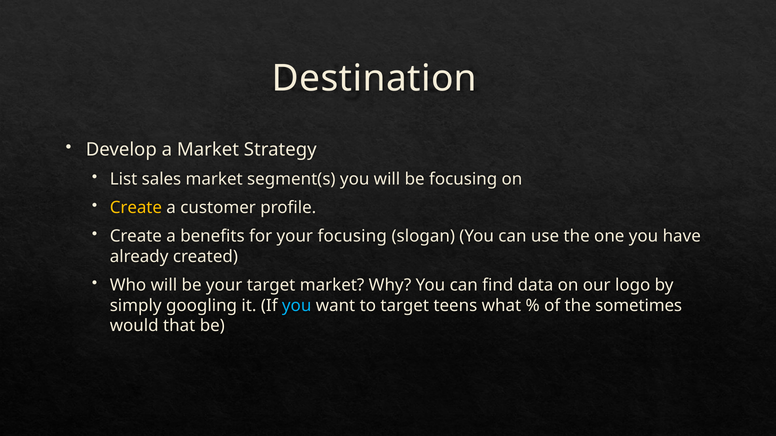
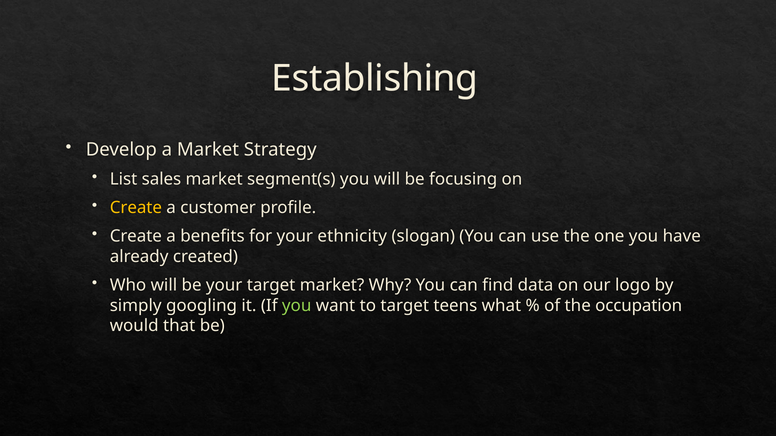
Destination: Destination -> Establishing (375, 79)
your focusing: focusing -> ethnicity (352, 236)
you colour: light blue -> light green (297, 306)
sometimes: sometimes -> occupation (639, 306)
